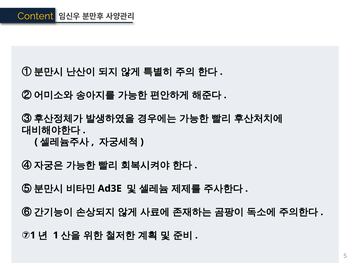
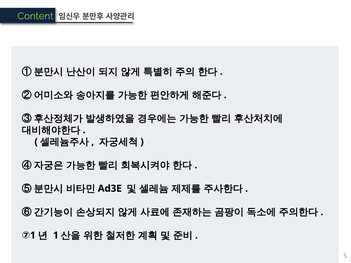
Content colour: yellow -> light green (35, 16)
